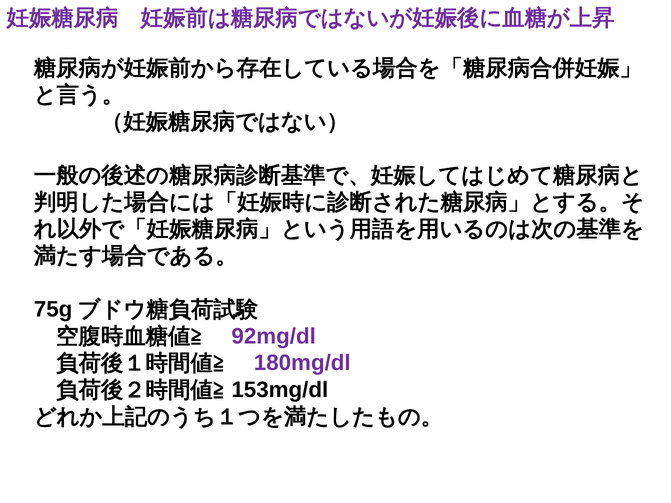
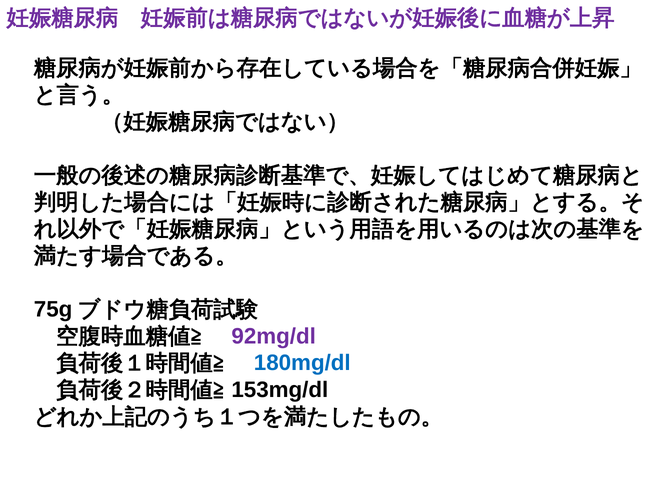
180mg/dl colour: purple -> blue (302, 363)
